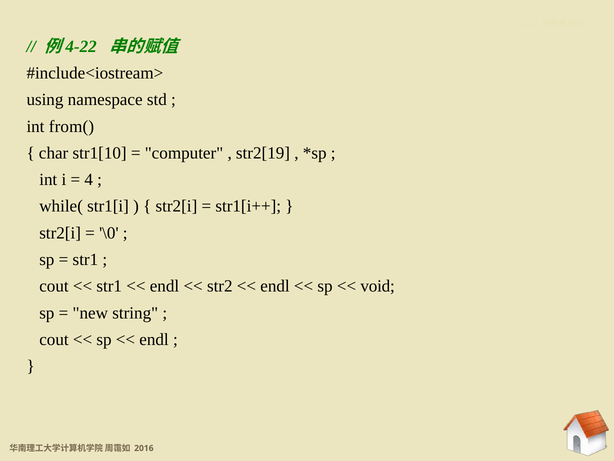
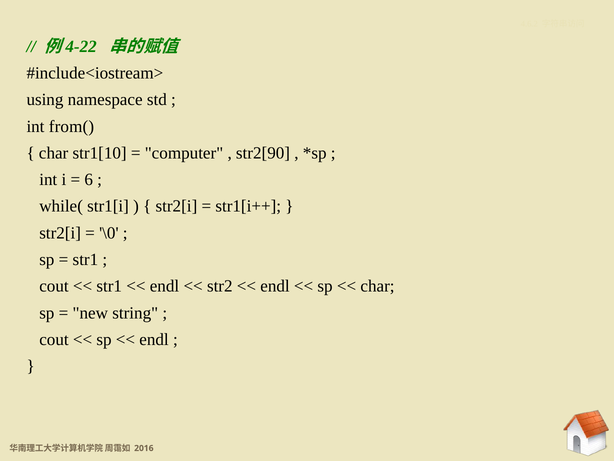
str2[19: str2[19 -> str2[90 (263, 153)
4: 4 -> 6 (89, 179)
void: void -> char (378, 286)
